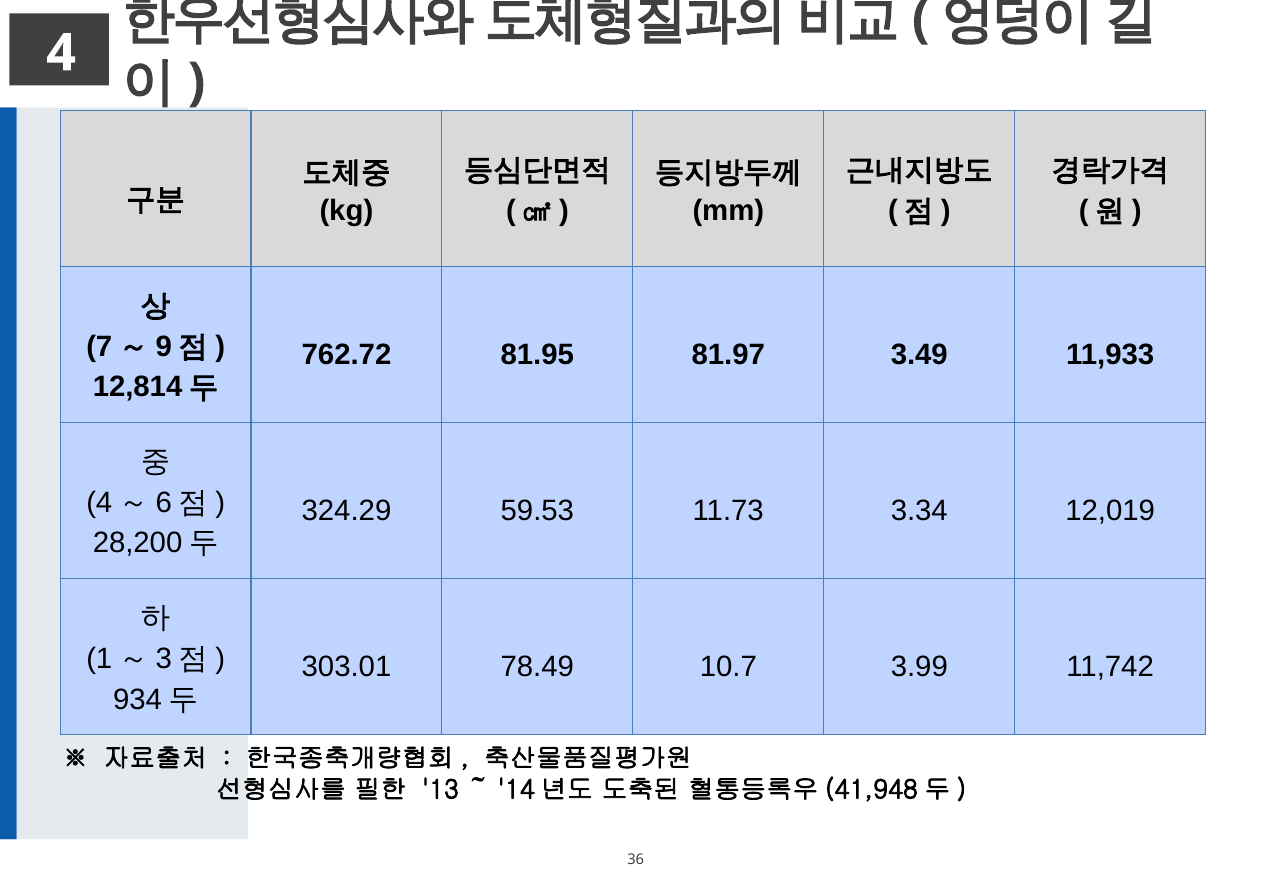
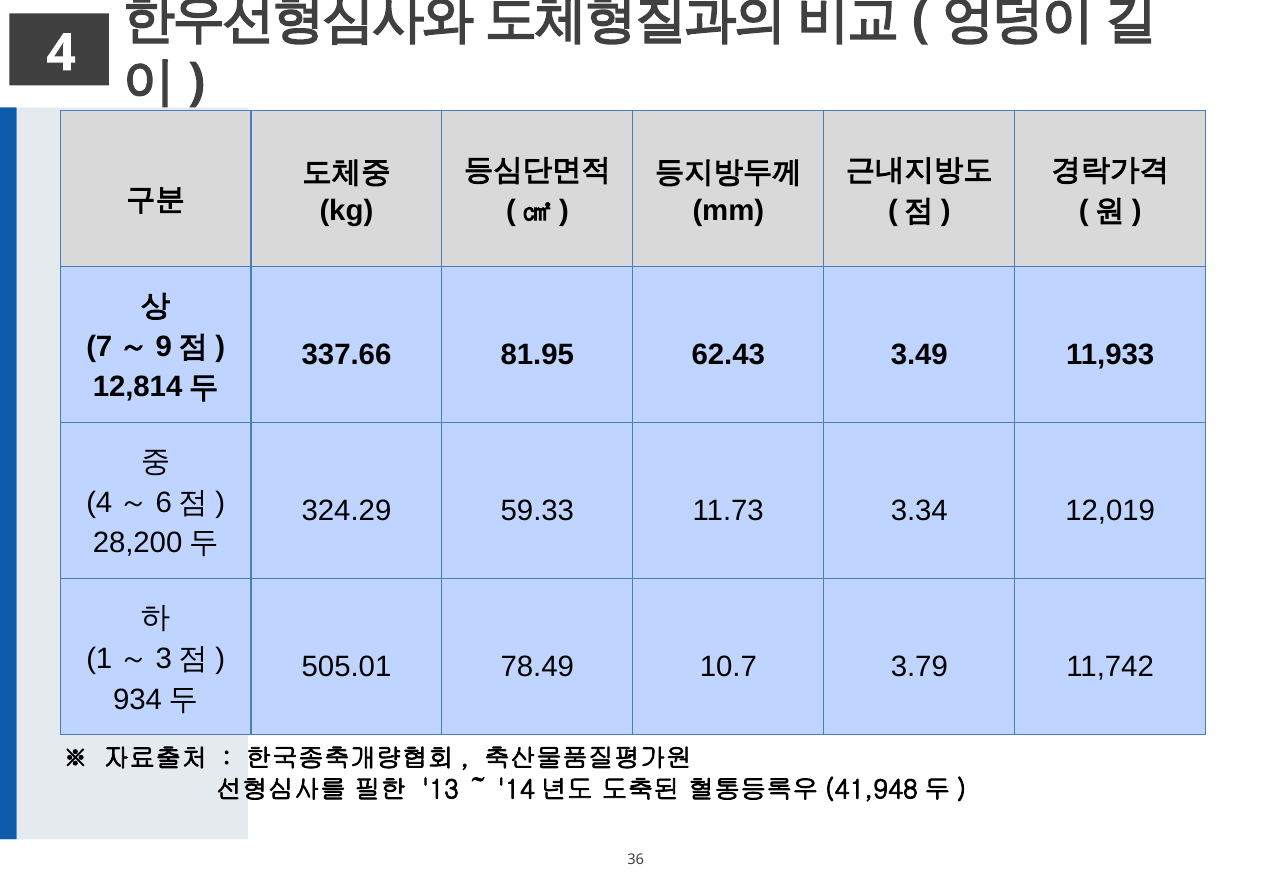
762.72: 762.72 -> 337.66 (347, 355)
81.97: 81.97 -> 62.43 (728, 355)
59.53: 59.53 -> 59.33 (537, 511)
303.01: 303.01 -> 505.01 (347, 667)
3.99: 3.99 -> 3.79 (919, 667)
